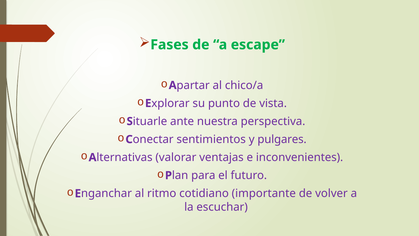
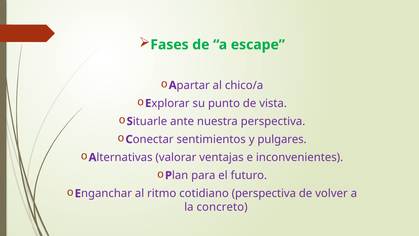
cotidiano importante: importante -> perspectiva (264, 193)
escuchar: escuchar -> concreto (222, 207)
